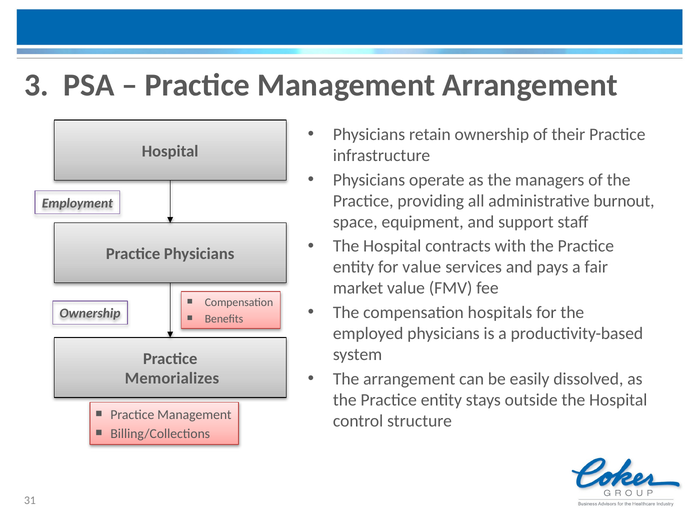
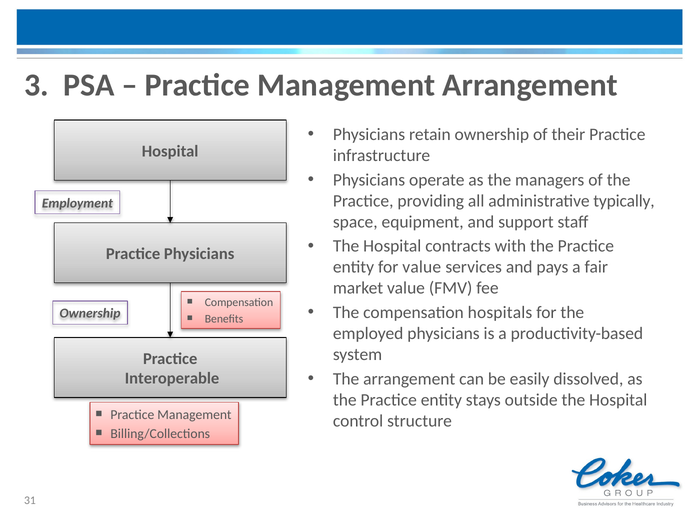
burnout: burnout -> typically (624, 201)
Memorializes: Memorializes -> Interoperable (172, 379)
